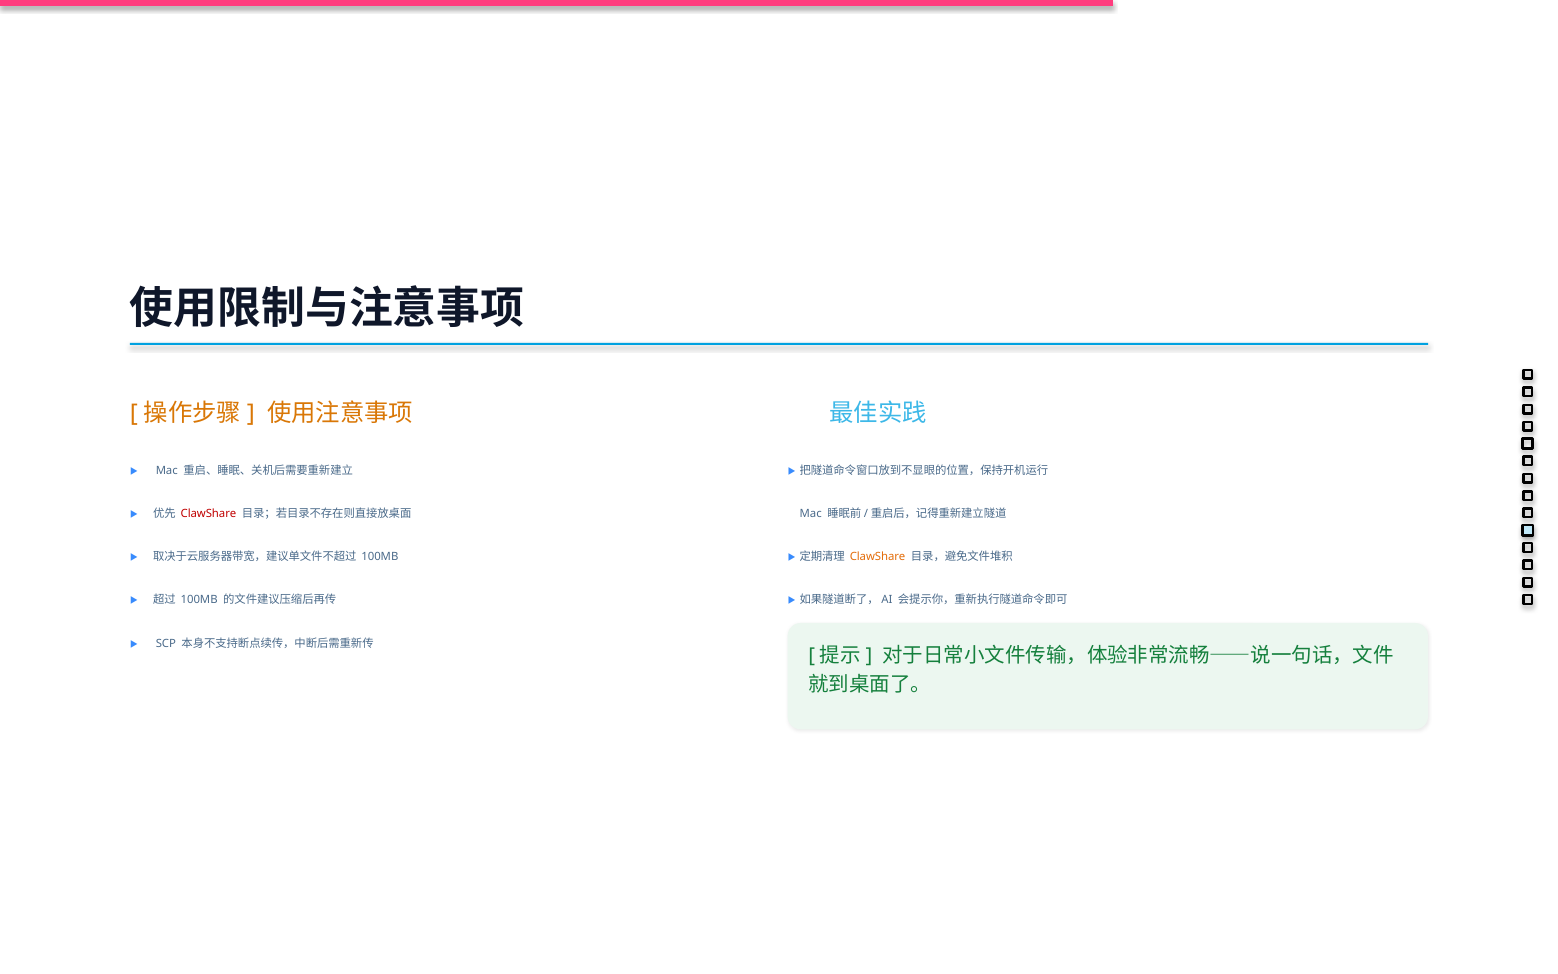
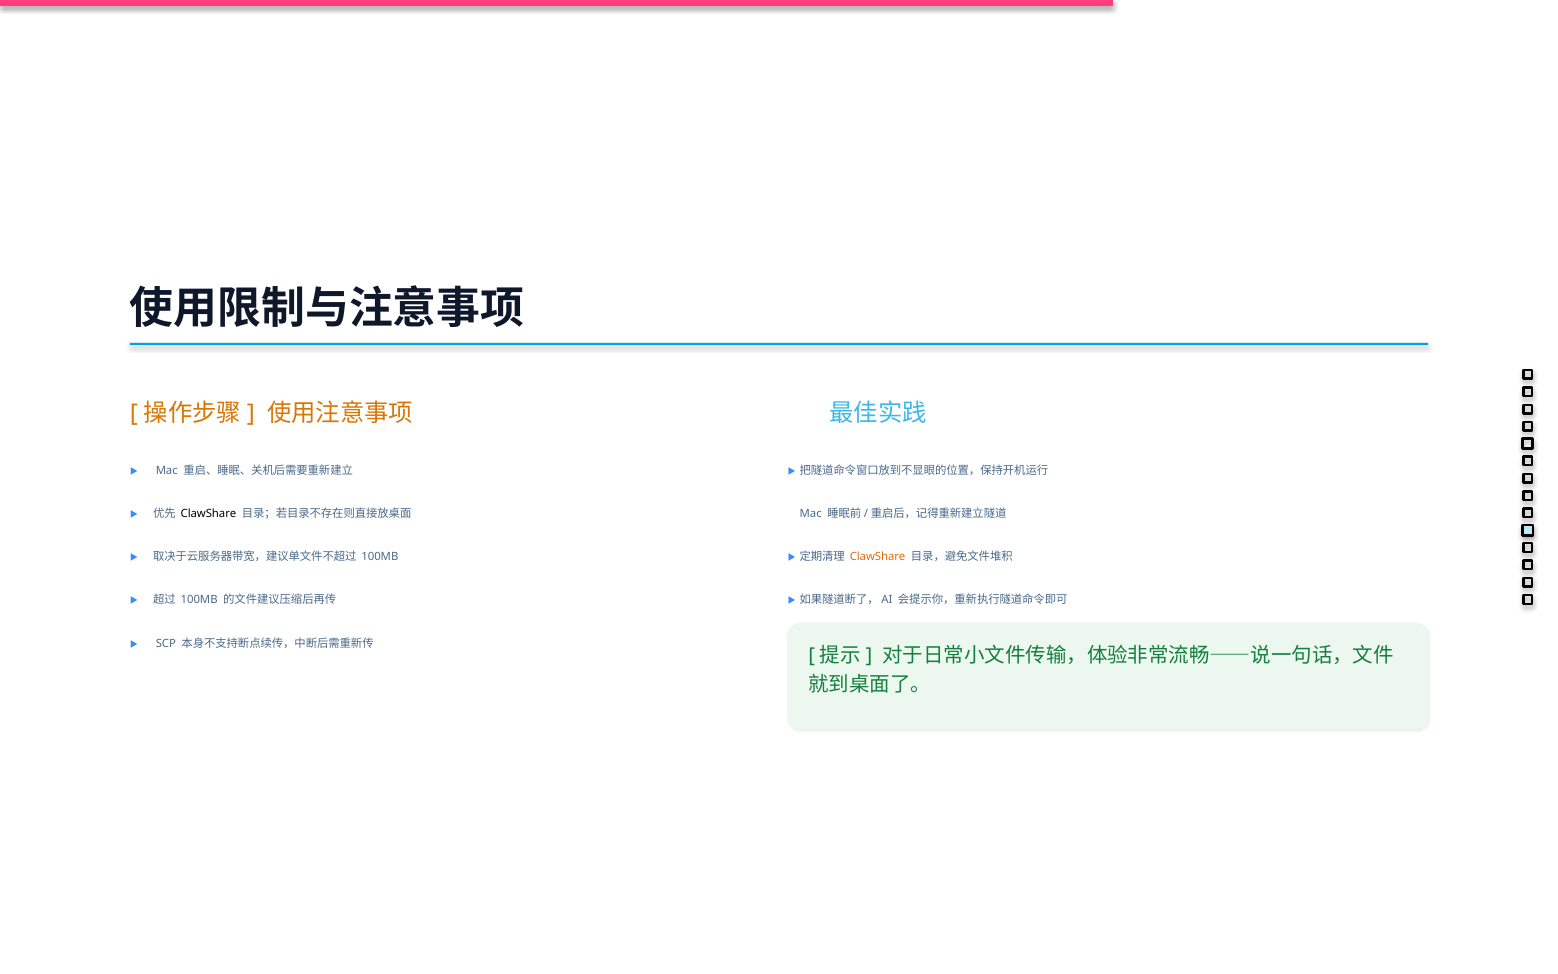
ClawShare colour: red -> black (208, 514)
